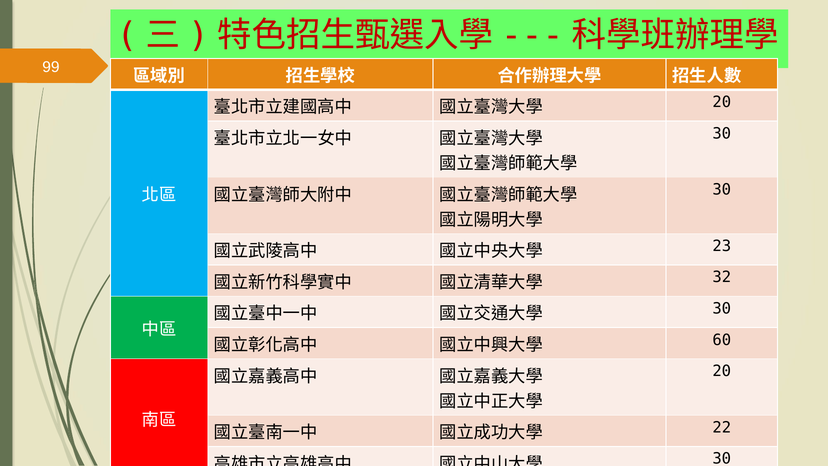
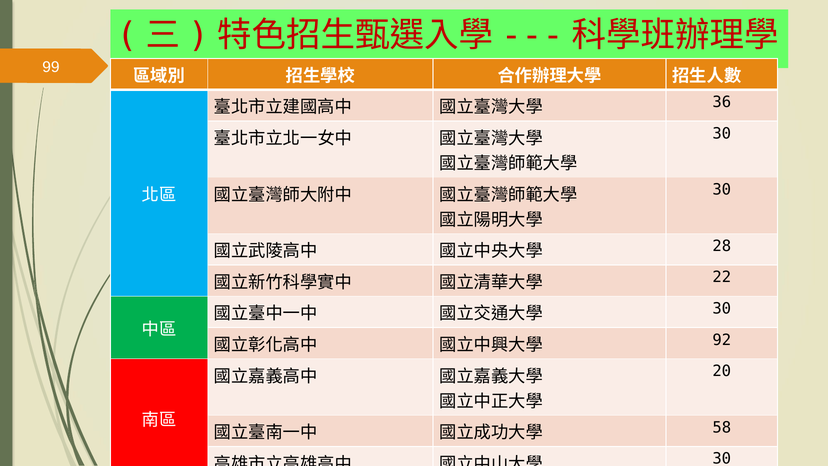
20: 20 -> 36 (722, 102)
23: 23 -> 28 (722, 246)
32: 32 -> 22 (722, 277)
60: 60 -> 92 (722, 340)
22: 22 -> 58 (722, 427)
